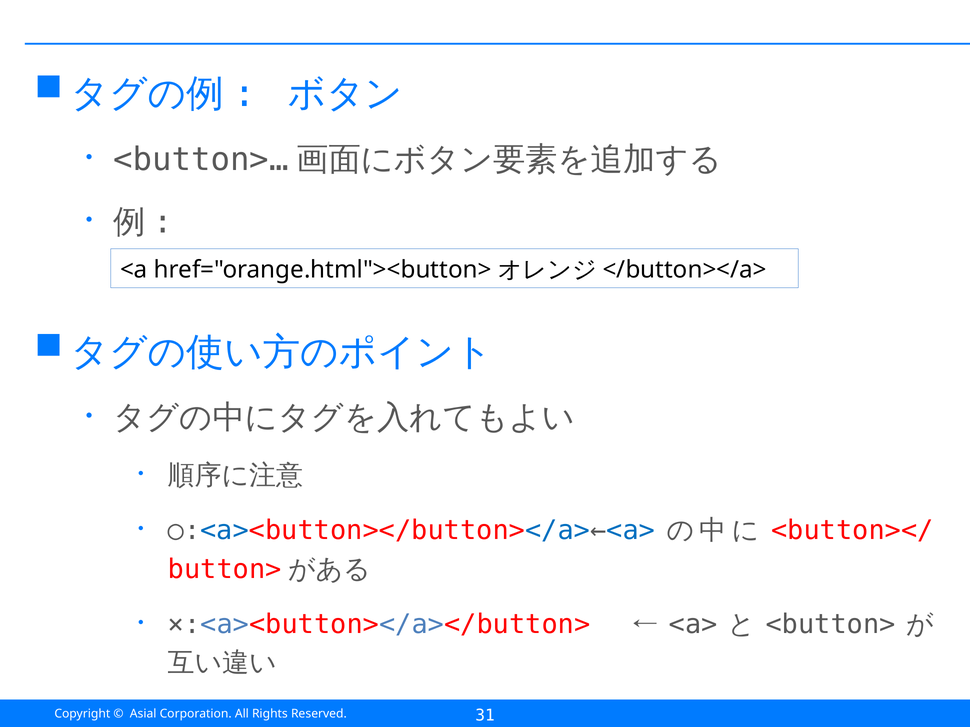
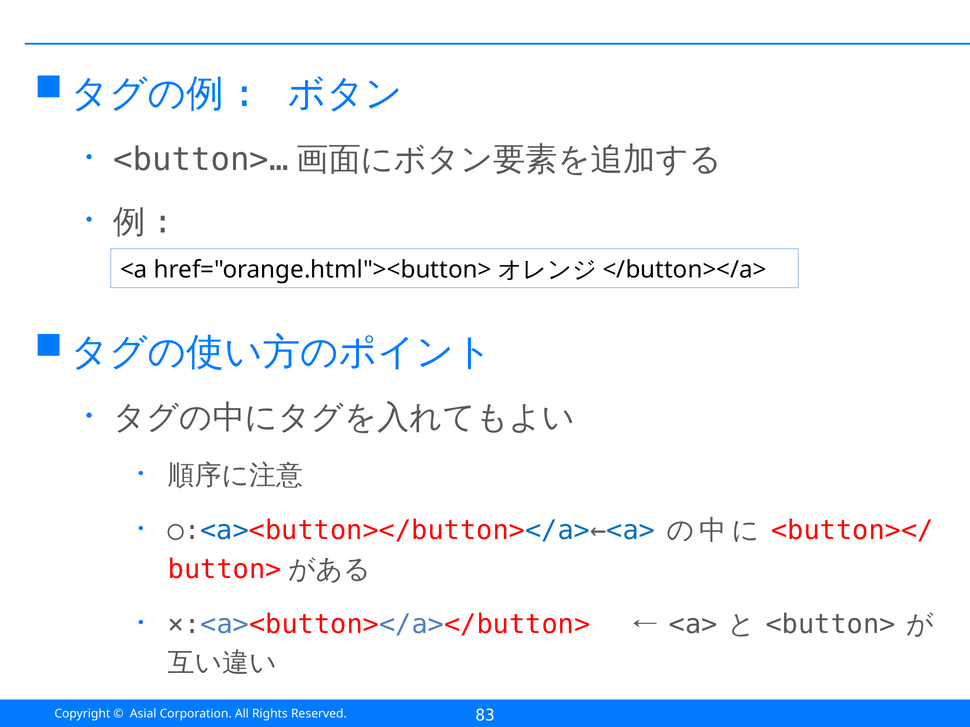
31: 31 -> 83 (485, 716)
